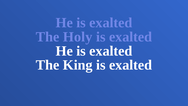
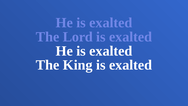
Holy: Holy -> Lord (78, 37)
